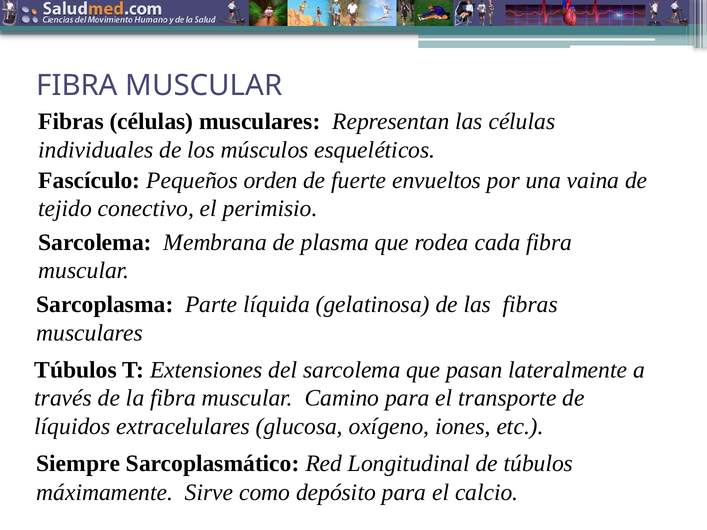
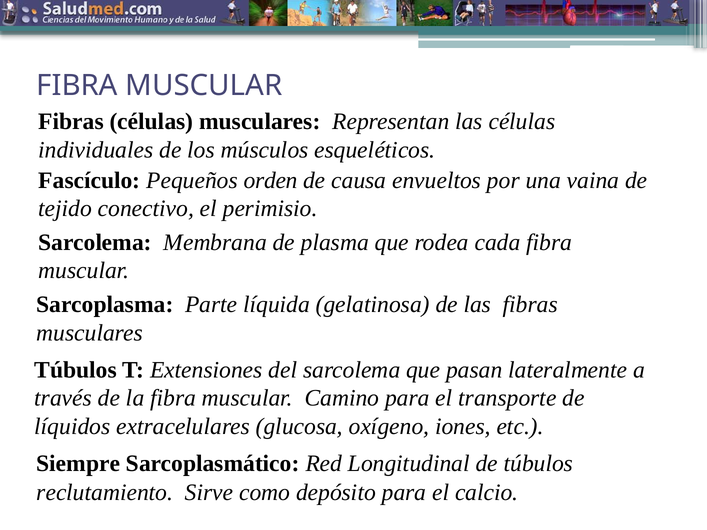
fuerte: fuerte -> causa (359, 181)
máximamente: máximamente -> reclutamiento (105, 493)
